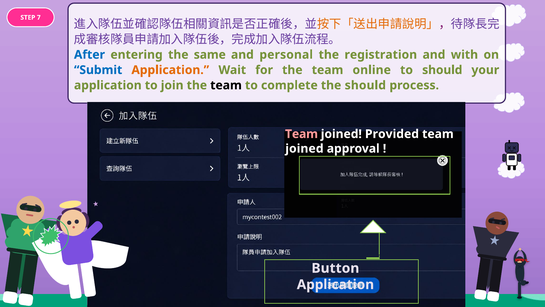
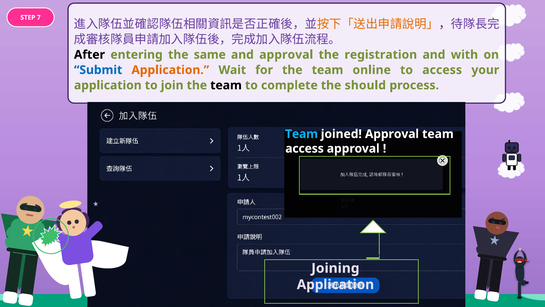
After colour: blue -> black (89, 55)
and personal: personal -> approval (286, 55)
to should: should -> access (442, 70)
Team colour: pink -> light blue (302, 134)
joined Provided: Provided -> Approval (392, 134)
joined: joined -> access (305, 148)
Button: Button -> Joining (335, 268)
